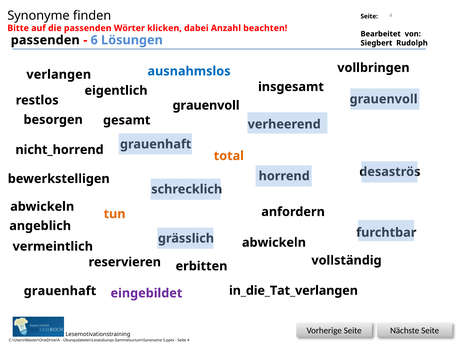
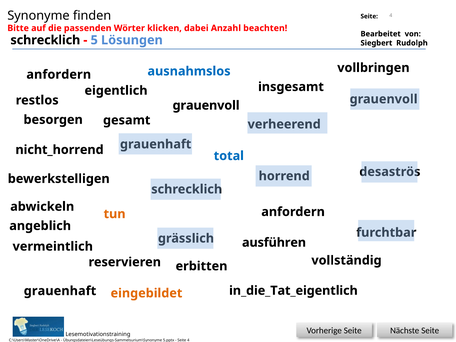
passenden: passenden -> schrecklich (45, 40)
6: 6 -> 5 (94, 40)
verlangen: verlangen -> anfordern (59, 75)
total colour: orange -> blue (229, 156)
abwickeln: abwickeln -> ausführen (274, 243)
in_die_Tat_verlangen: in_die_Tat_verlangen -> in_die_Tat_eigentlich (293, 291)
eingebildet colour: purple -> orange (146, 293)
